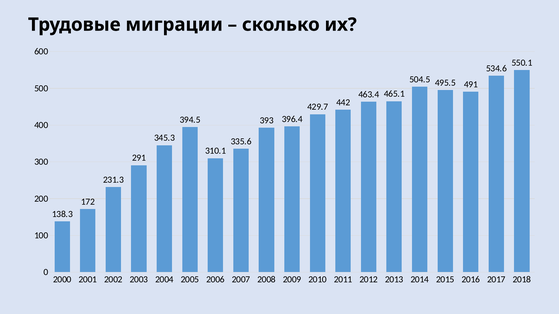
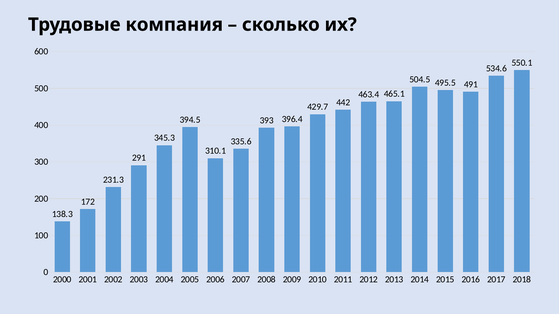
миграции: миграции -> компания (174, 25)
